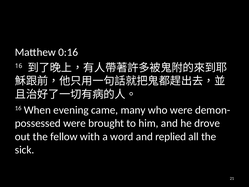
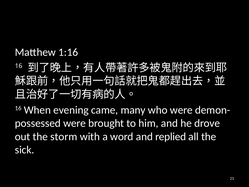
0:16: 0:16 -> 1:16 (68, 52)
fellow: fellow -> storm (64, 136)
